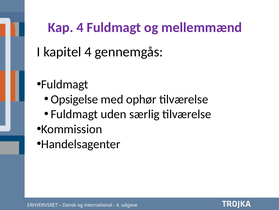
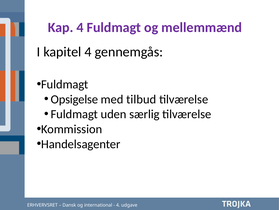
ophør: ophør -> tilbud (141, 99)
